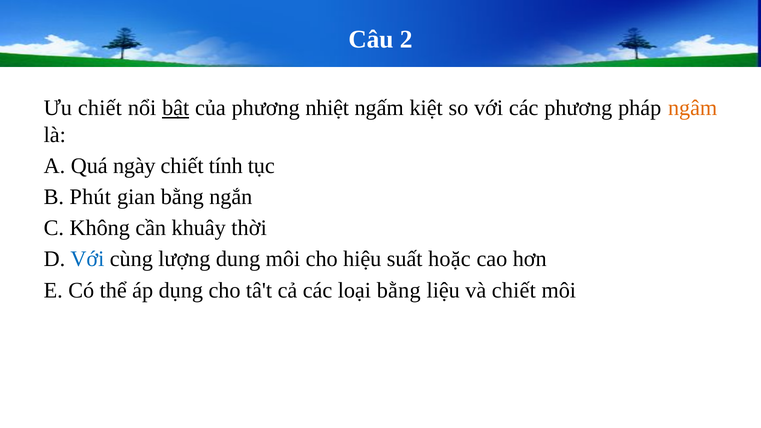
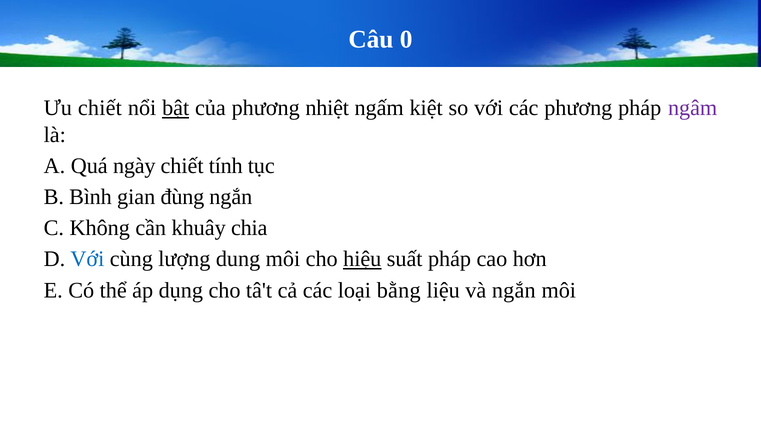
2: 2 -> 0 (406, 39)
ngâm colour: orange -> purple (693, 108)
Phút: Phút -> Bình (90, 197)
gian bằng: bằng -> đùng (182, 197)
thời: thời -> chia (249, 228)
hiệu underline: none -> present (362, 259)
suất hoặc: hoặc -> pháp (450, 259)
và chiết: chiết -> ngắn (514, 290)
